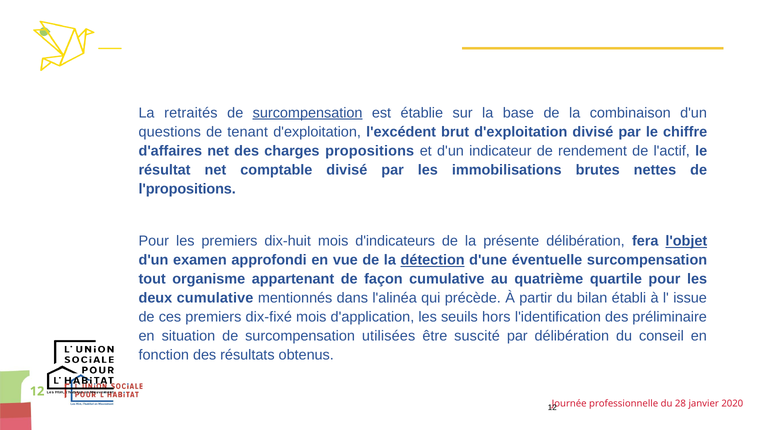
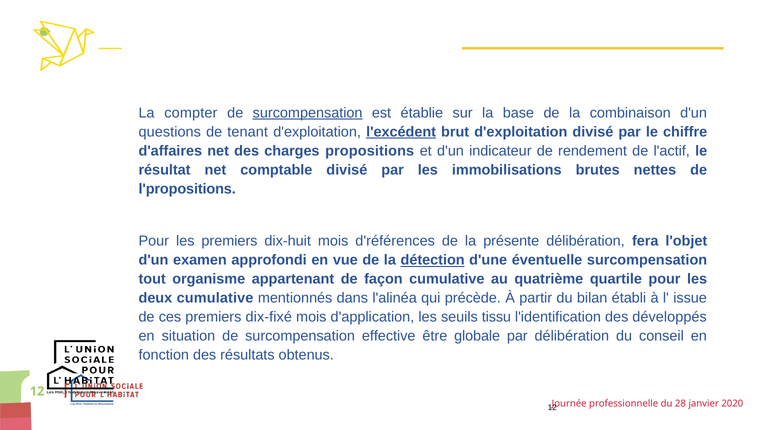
retraités: retraités -> compter (191, 113)
l'excédent underline: none -> present (401, 132)
d'indicateurs: d'indicateurs -> d'références (395, 241)
l'objet underline: present -> none (686, 241)
hors: hors -> tissu (496, 317)
préliminaire: préliminaire -> développés (670, 317)
utilisées: utilisées -> effective (389, 336)
suscité: suscité -> globale (477, 336)
